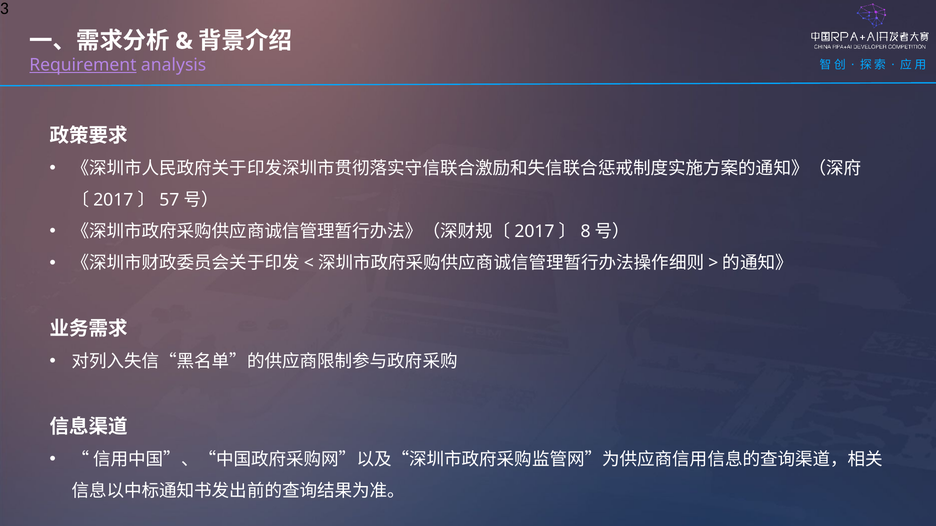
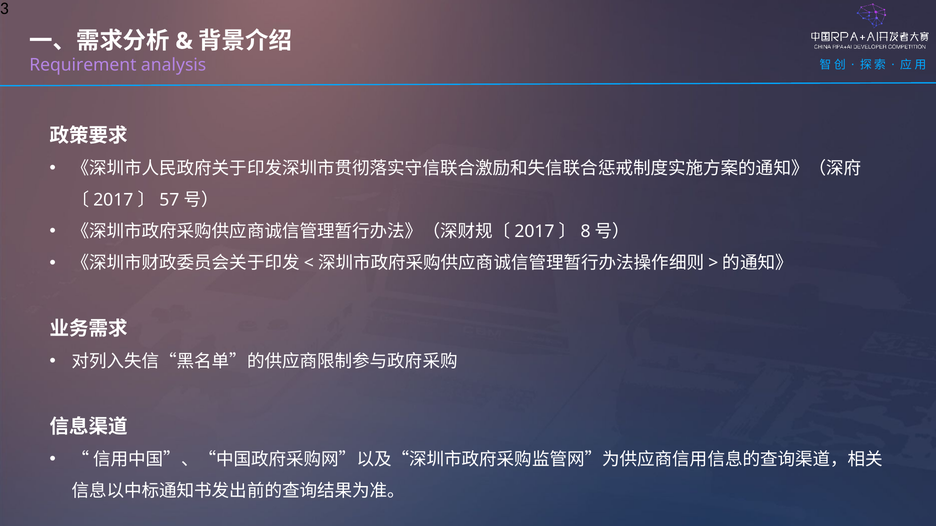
Requirement underline: present -> none (83, 65)
